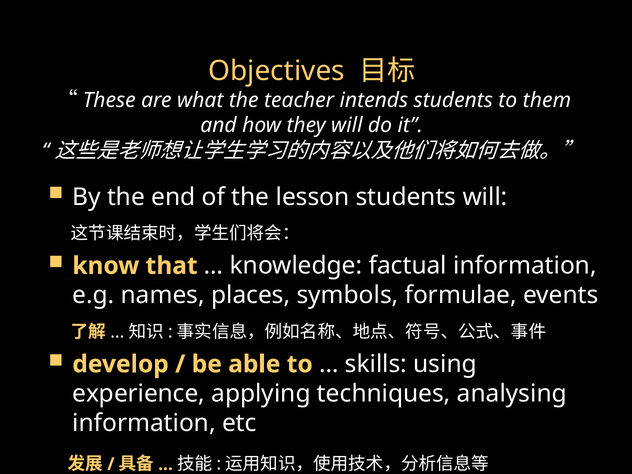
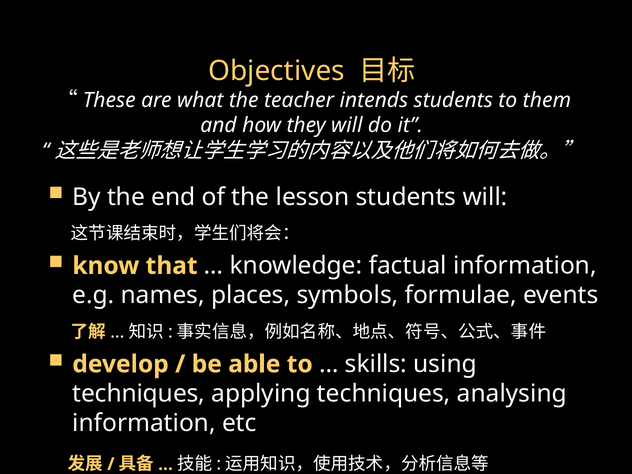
experience: experience -> techniques (139, 394)
